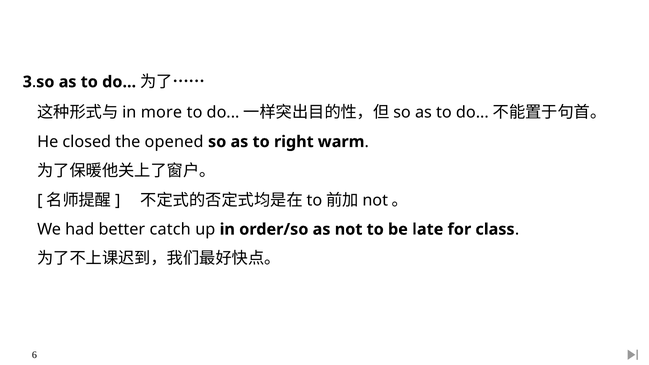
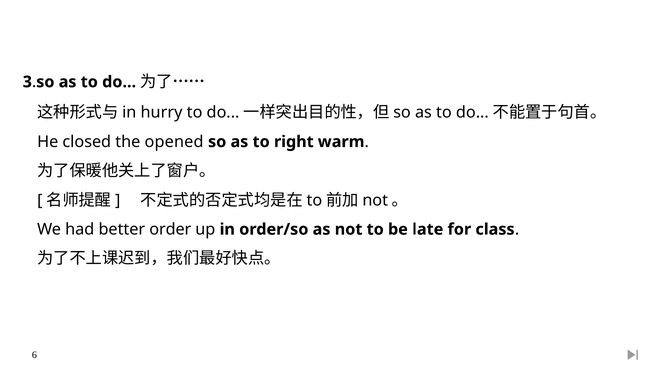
more: more -> hurry (161, 113)
catch: catch -> order (170, 229)
